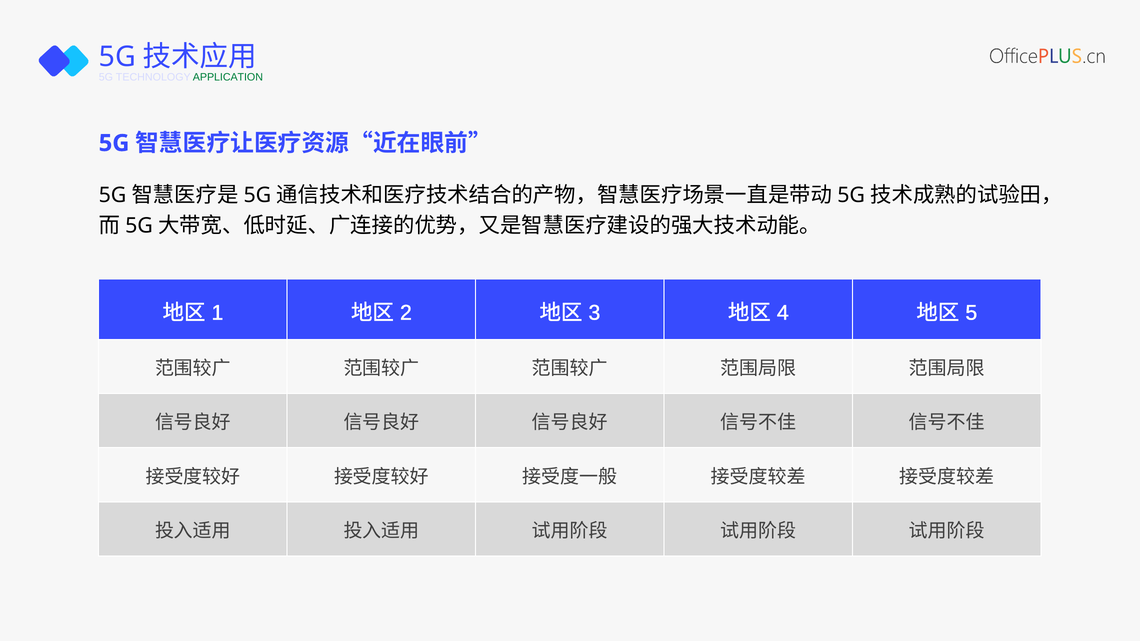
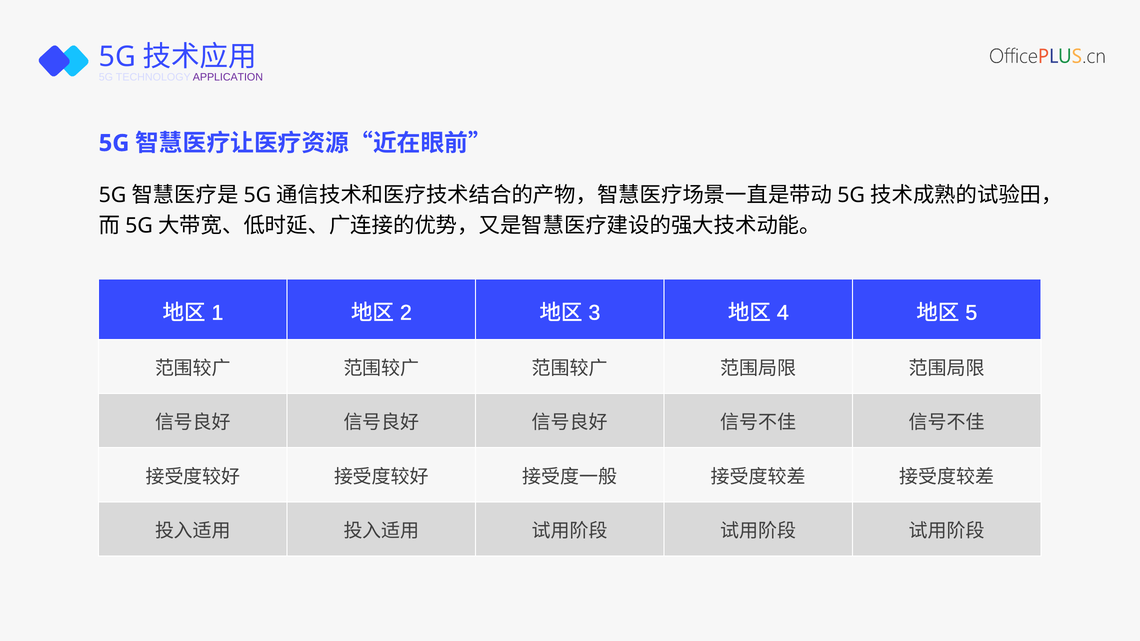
APPLICATION colour: green -> purple (228, 77)
